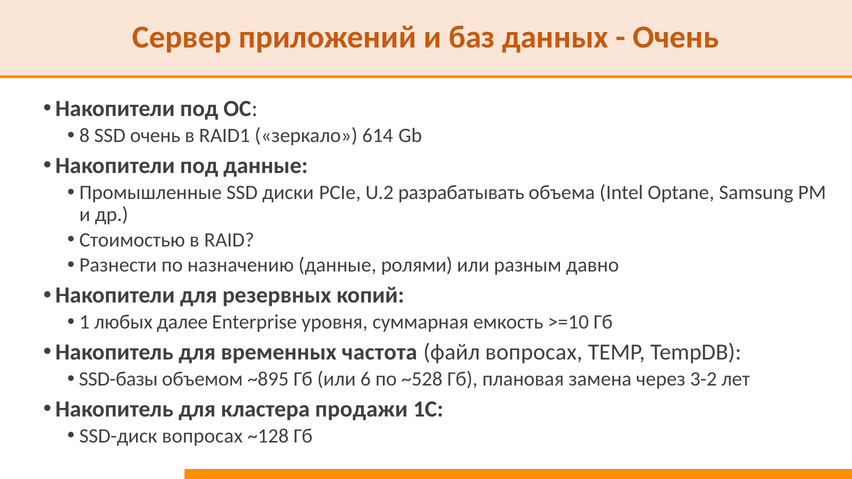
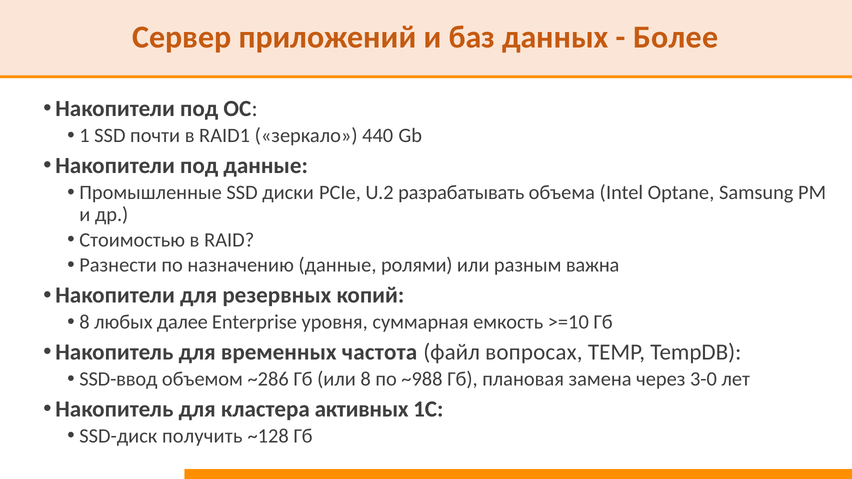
Очень: Очень -> Более (676, 37)
8: 8 -> 1 (84, 136)
SSD очень: очень -> почти (155, 136)
614: 614 -> 440 (378, 136)
давно: давно -> важна (593, 265)
1: 1 -> 8 (84, 322)
SSD-базы: SSD-базы -> SSD-ввод (118, 379)
~895: ~895 -> ~286 (268, 379)
или 6: 6 -> 8 (366, 379)
~528: ~528 -> ~988 (422, 379)
3-2: 3-2 -> 3-0 (703, 379)
продажи: продажи -> активных (362, 409)
SSD-диск вопросах: вопросах -> получить (202, 436)
